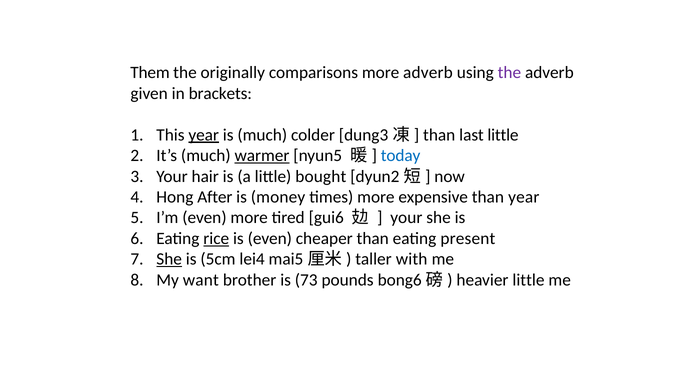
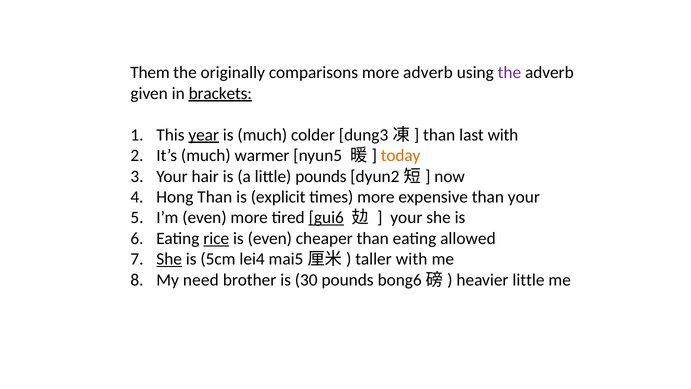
brackets underline: none -> present (220, 93)
last little: little -> with (503, 135)
warmer underline: present -> none (262, 155)
today colour: blue -> orange (401, 155)
little bought: bought -> pounds (321, 176)
Hong After: After -> Than (215, 197)
money: money -> explicit (278, 197)
than year: year -> your (524, 197)
gui6 underline: none -> present (326, 218)
present: present -> allowed (468, 238)
want: want -> need (201, 280)
73: 73 -> 30 (306, 280)
